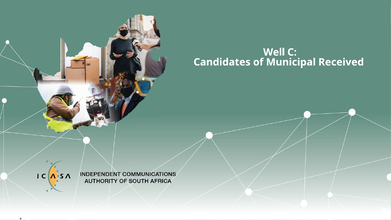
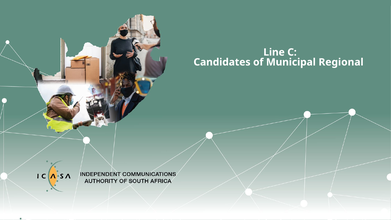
Well: Well -> Line (274, 52)
Received: Received -> Regional (341, 62)
